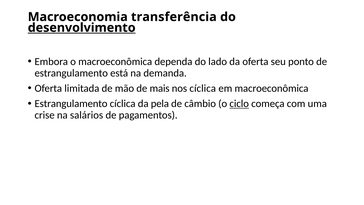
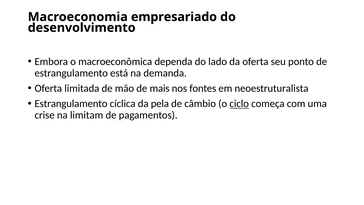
transferência: transferência -> empresariado (174, 17)
desenvolvimento underline: present -> none (82, 28)
nos cíclica: cíclica -> fontes (203, 88)
em macroeconômica: macroeconômica -> neoestruturalista (272, 88)
salários: salários -> limitam (87, 115)
